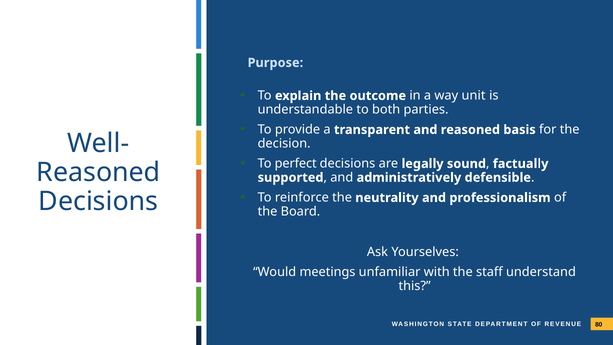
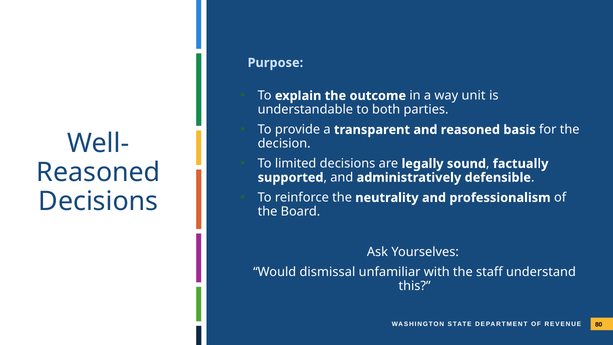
perfect: perfect -> limited (296, 164)
meetings: meetings -> dismissal (327, 272)
